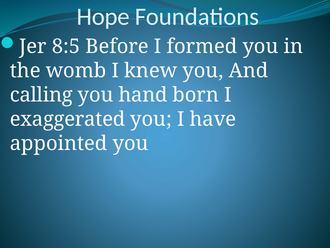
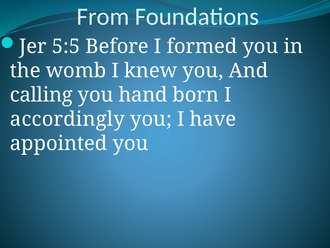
Hope: Hope -> From (103, 17)
8:5: 8:5 -> 5:5 (66, 46)
exaggerated: exaggerated -> accordingly (67, 119)
